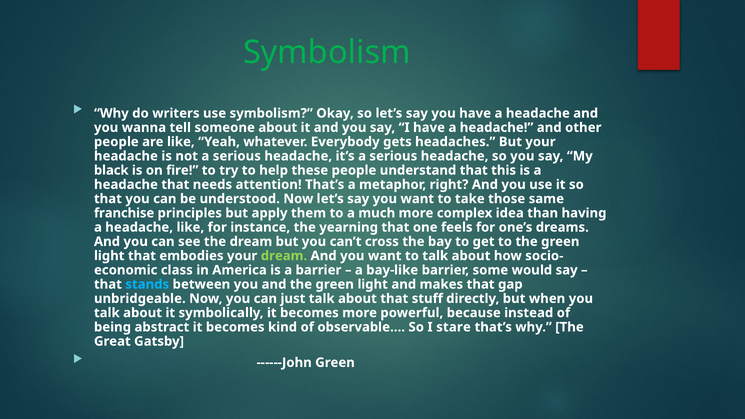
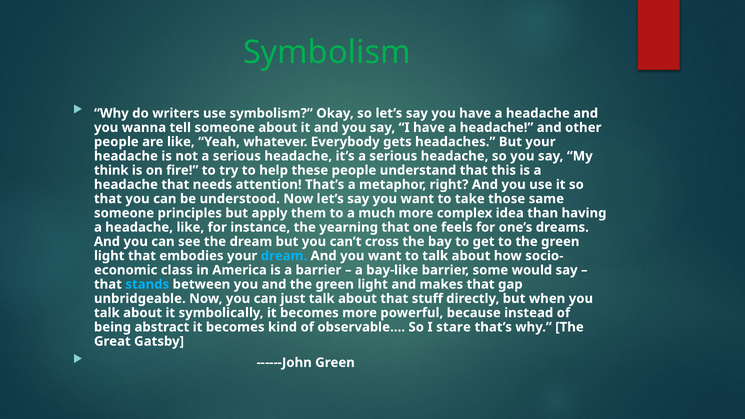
black: black -> think (111, 170)
franchise: franchise -> someone (124, 213)
dream colour: light green -> light blue (284, 256)
